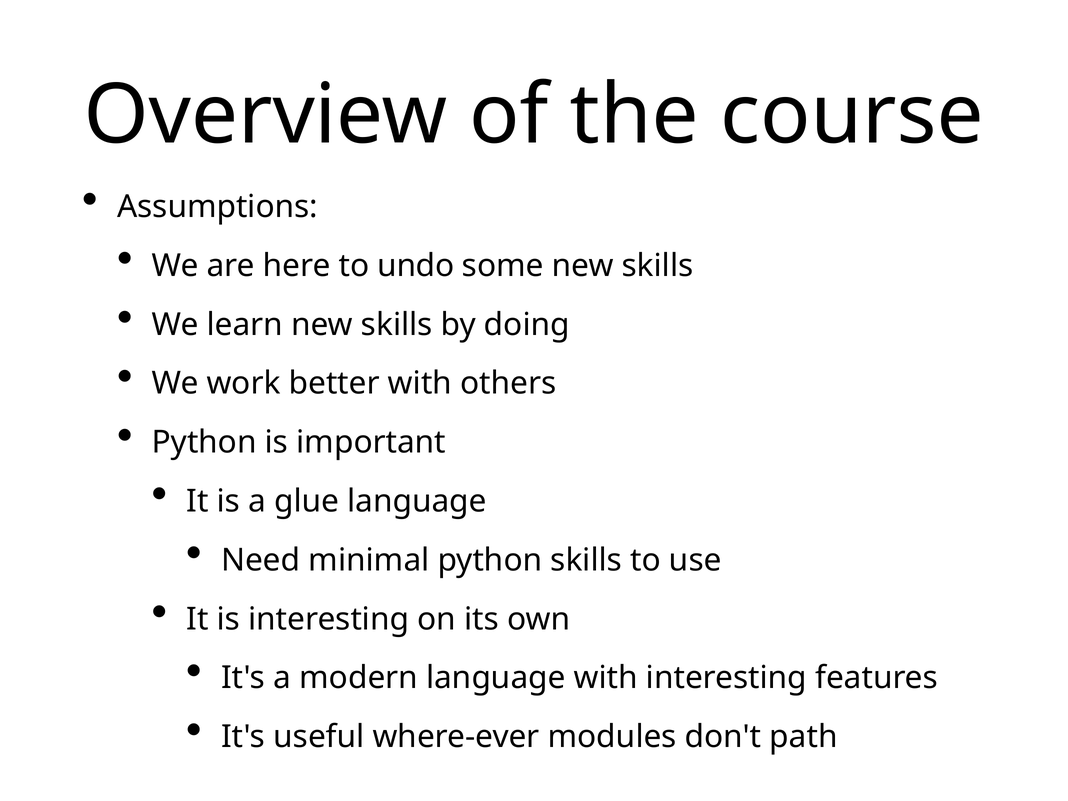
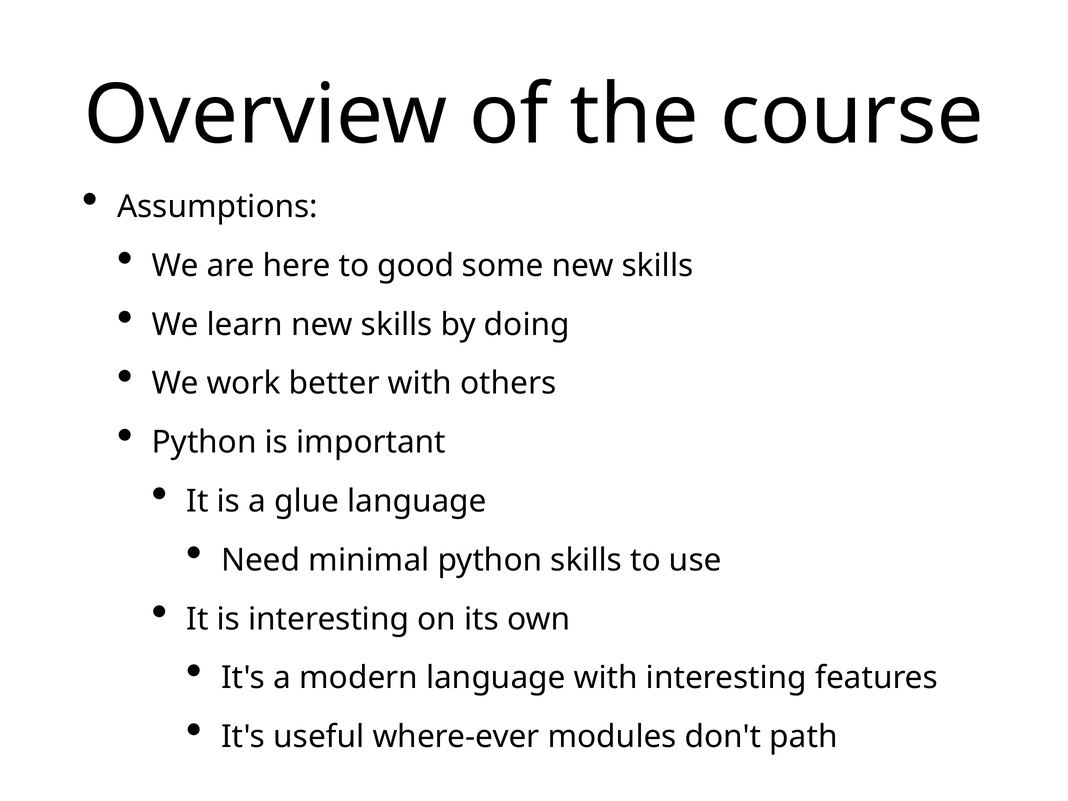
undo: undo -> good (416, 266)
